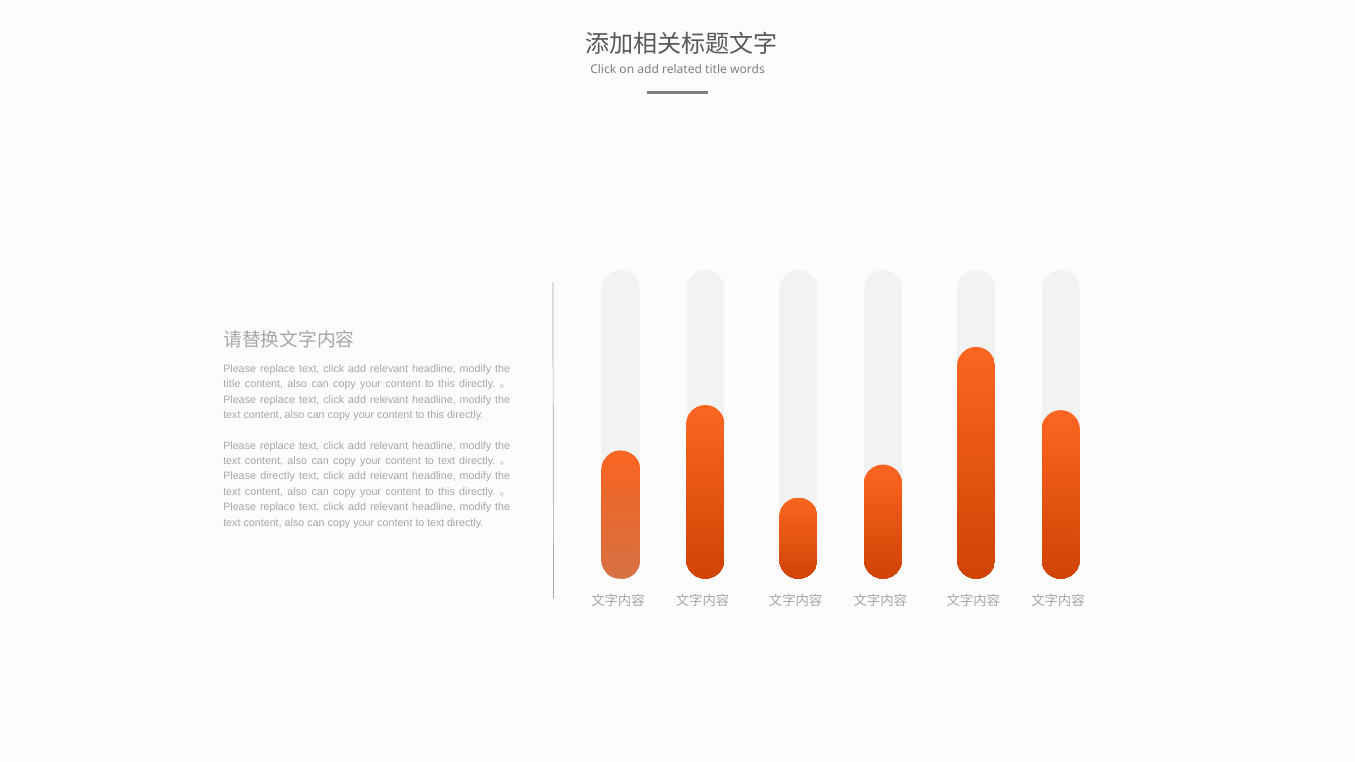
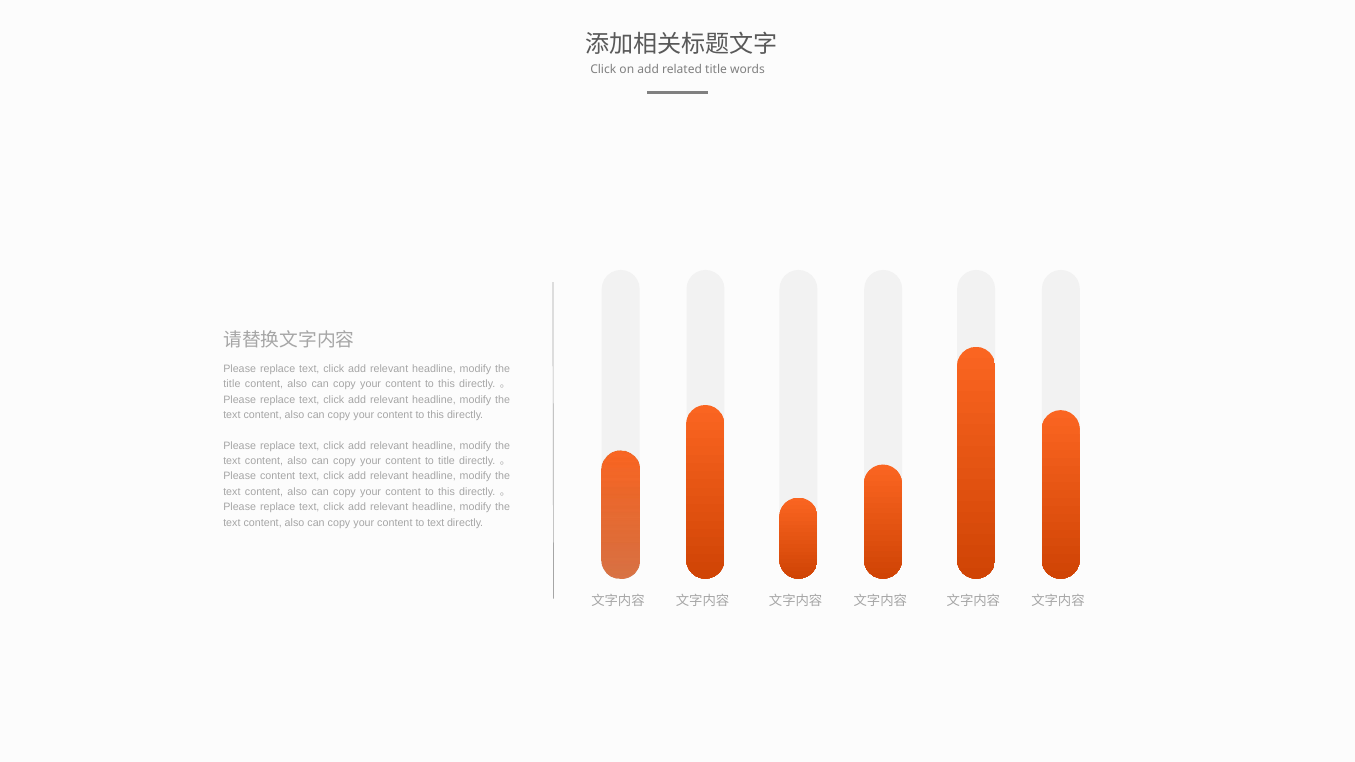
text: text -> title (447, 461)
Please directly: directly -> content (278, 477)
